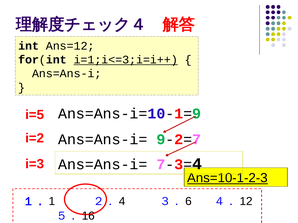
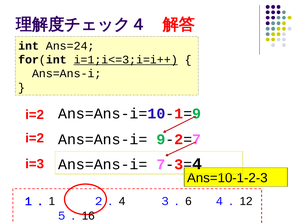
Ans=12: Ans=12 -> Ans=24 (70, 46)
i=5: i=5 -> i=2 (35, 115)
Ans=10-1-2-3 underline: present -> none (227, 178)
